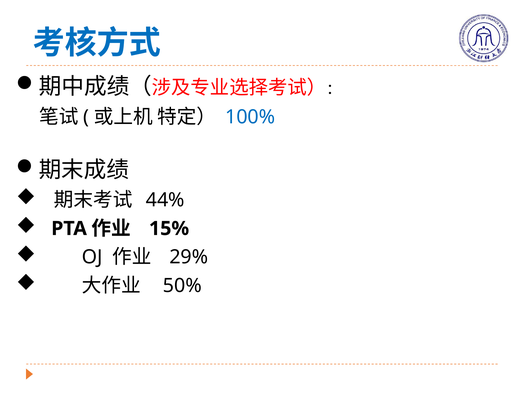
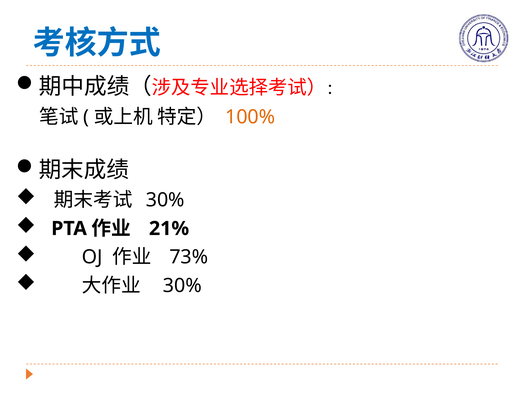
100% colour: blue -> orange (250, 117)
44%: 44% -> 30% (165, 200)
15%: 15% -> 21% (169, 229)
29%: 29% -> 73% (189, 257)
50%: 50% -> 30% (182, 286)
